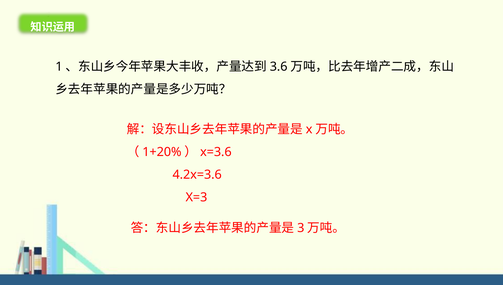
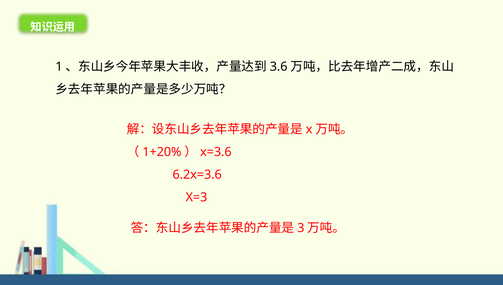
4.2x=3.6: 4.2x=3.6 -> 6.2x=3.6 (197, 175)
